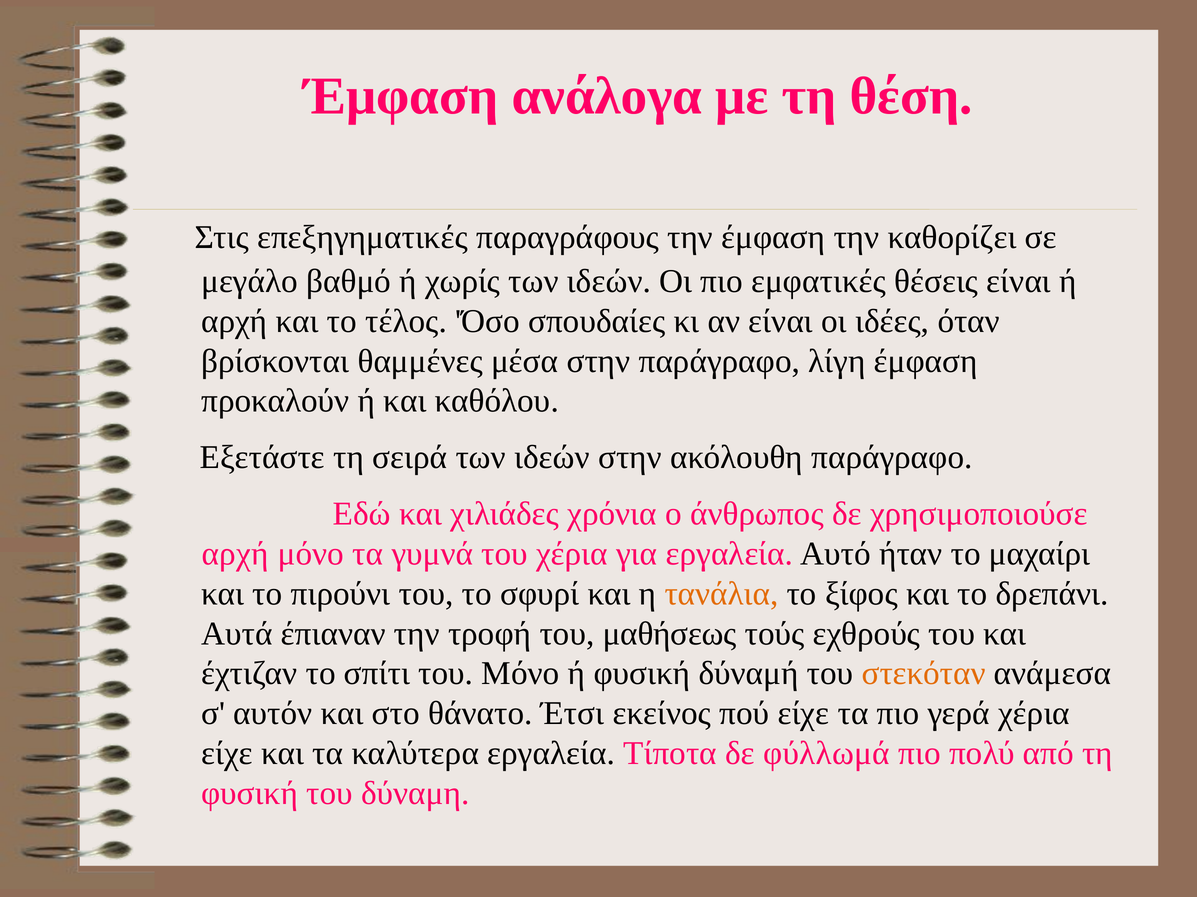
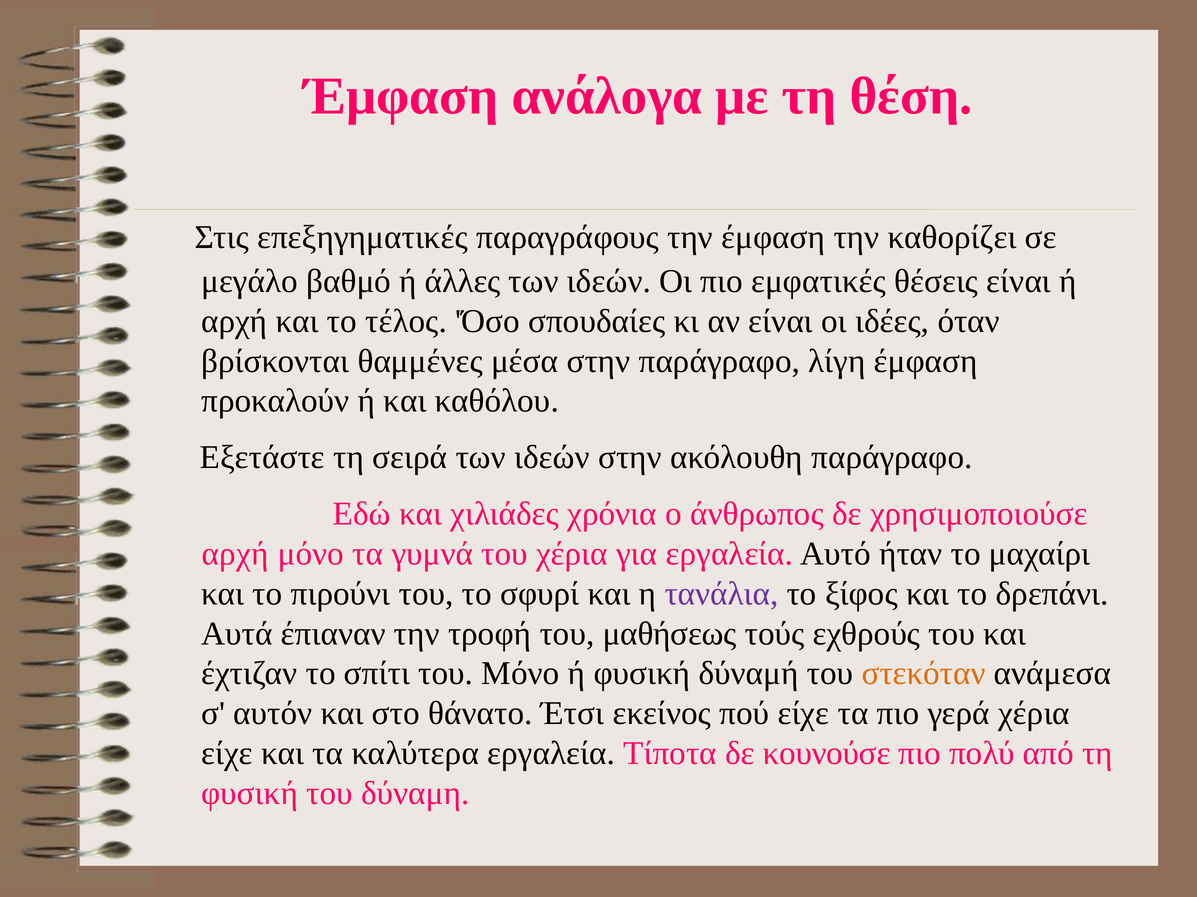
χωρίς: χωρίς -> άλλες (463, 282)
τανάλια colour: orange -> purple (721, 594)
φύλλωμά: φύλλωμά -> κουνούσε (827, 754)
